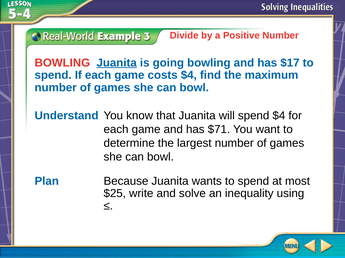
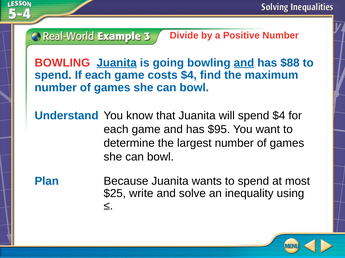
and underline: none -> present (244, 63)
$17: $17 -> $88 (290, 63)
$71: $71 -> $95 (219, 130)
